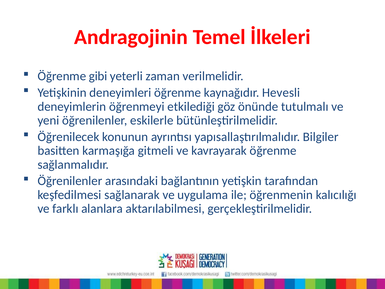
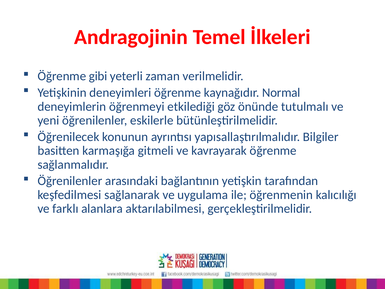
Hevesli: Hevesli -> Normal (281, 93)
